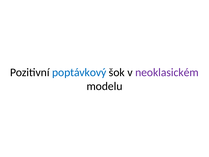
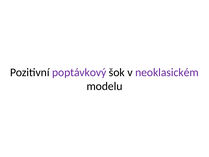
poptávkový colour: blue -> purple (79, 72)
